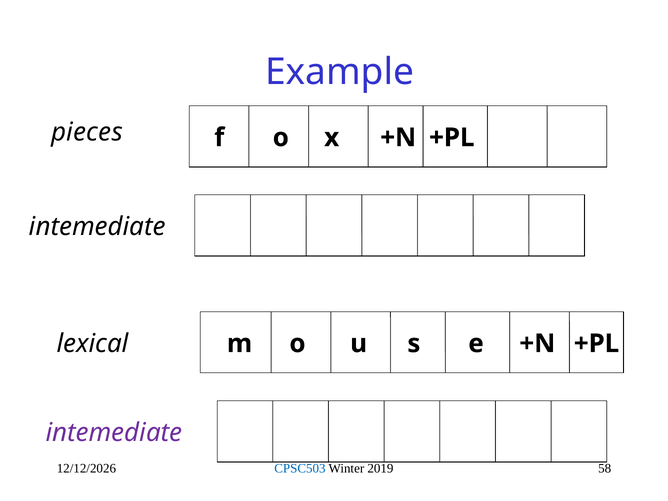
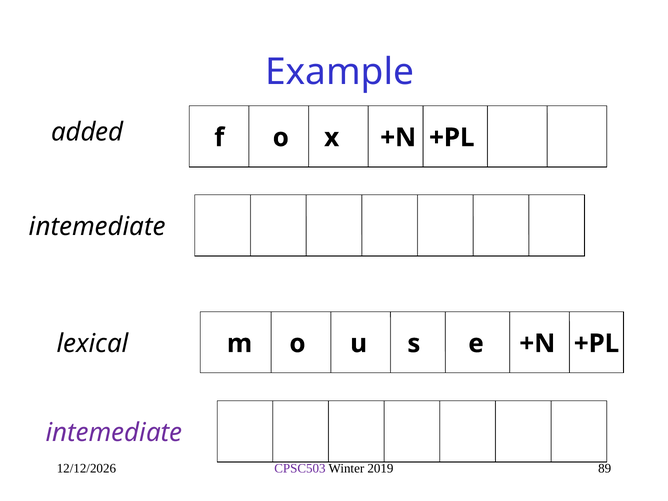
pieces: pieces -> added (87, 132)
CPSC503 colour: blue -> purple (300, 469)
58: 58 -> 89 (605, 469)
